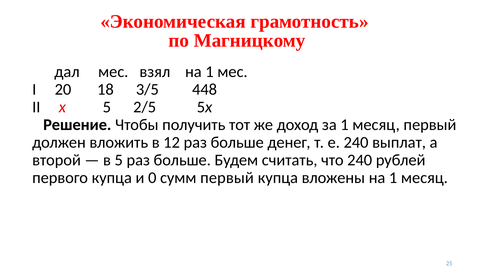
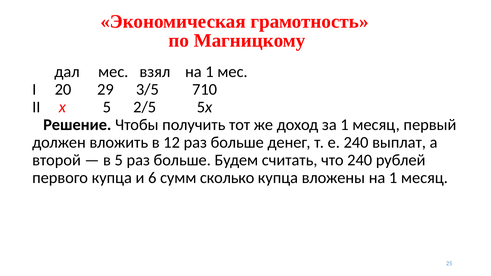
18: 18 -> 29 (105, 90)
448: 448 -> 710 (205, 90)
0: 0 -> 6 (152, 178)
сумм первый: первый -> сколько (227, 178)
